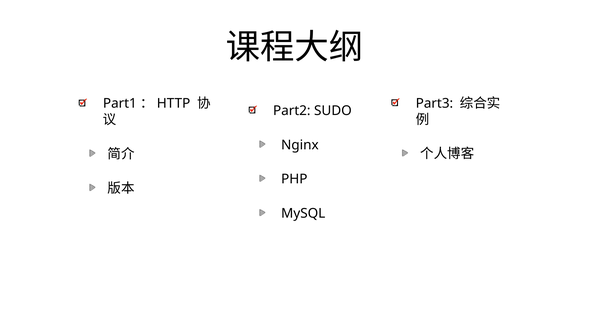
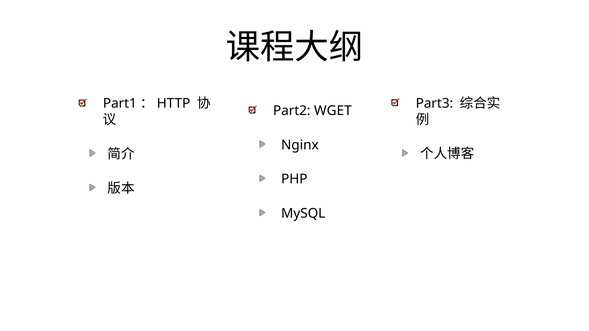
SUDO: SUDO -> WGET (333, 111)
